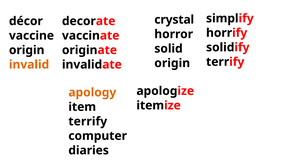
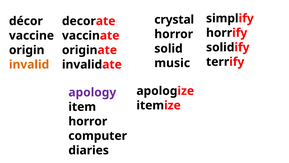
origin: origin -> music (172, 63)
apology colour: orange -> purple (92, 92)
terrify: terrify -> horror (88, 121)
